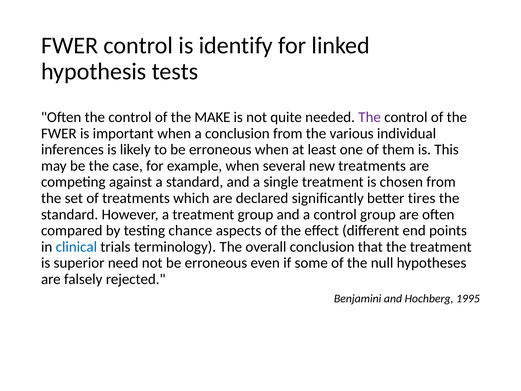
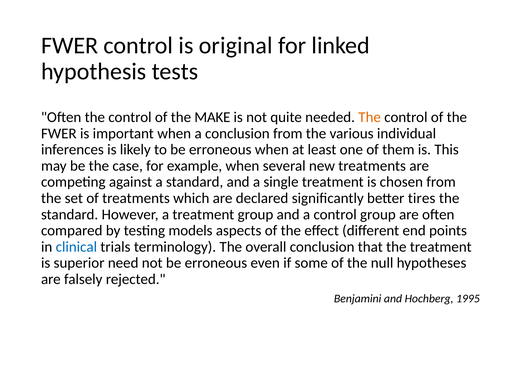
identify: identify -> original (236, 45)
The colour: purple -> orange (370, 117)
chance: chance -> models (190, 230)
